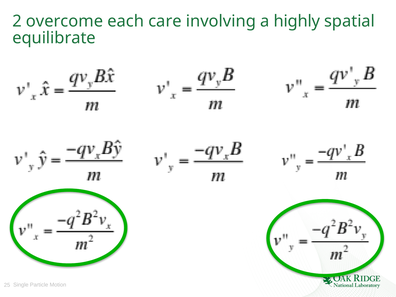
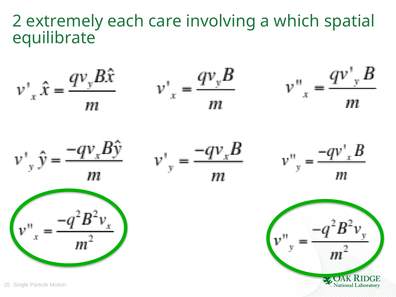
overcome: overcome -> extremely (65, 21)
highly: highly -> which (297, 21)
